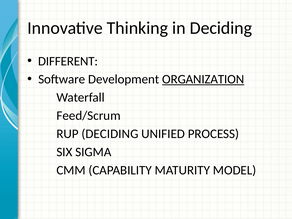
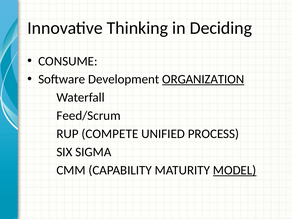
DIFFERENT: DIFFERENT -> CONSUME (68, 61)
RUP DECIDING: DECIDING -> COMPETE (110, 134)
MODEL underline: none -> present (235, 170)
